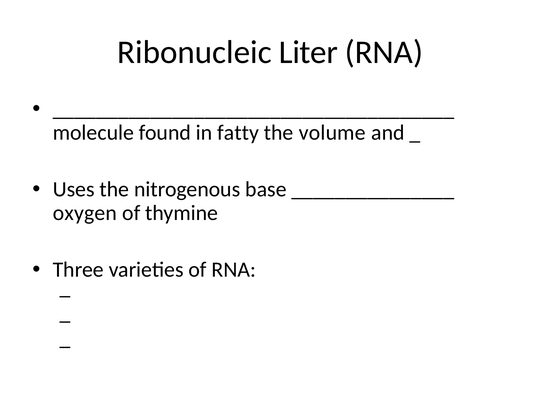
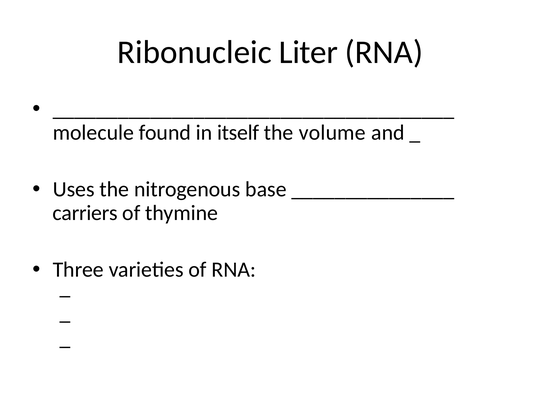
fatty: fatty -> itself (238, 133)
oxygen: oxygen -> carriers (85, 213)
